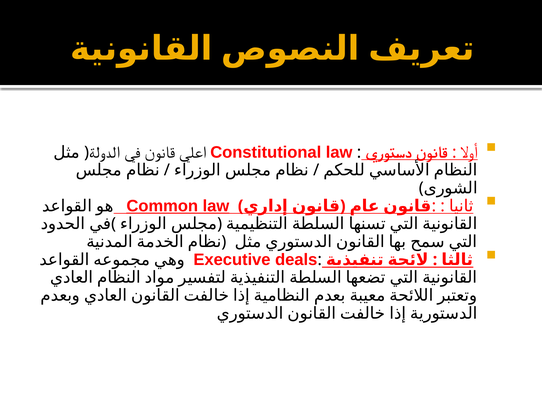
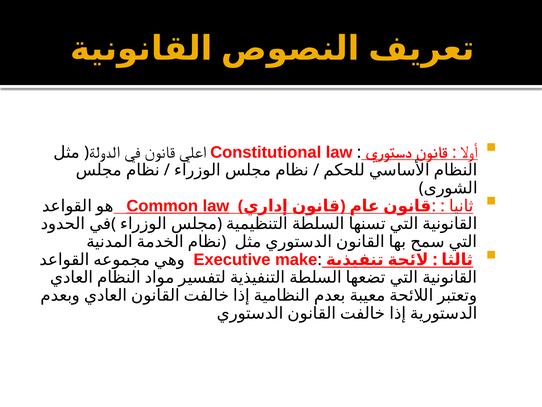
deals: deals -> make (296, 259)
